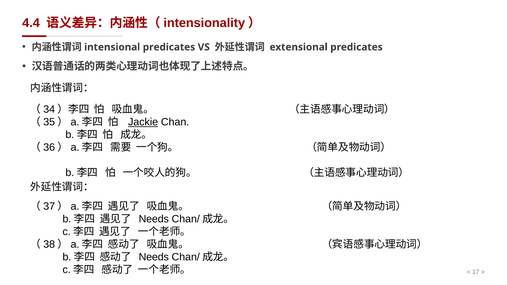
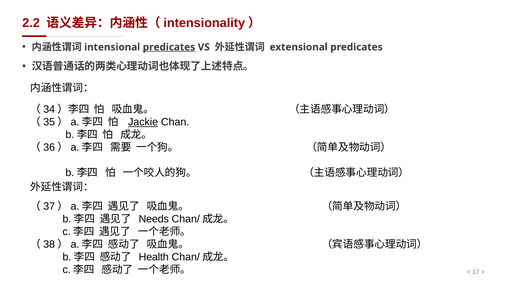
4.4: 4.4 -> 2.2 (31, 23)
predicates underline: none -> present (169, 47)
Needs: Needs -> Health (154, 257)
